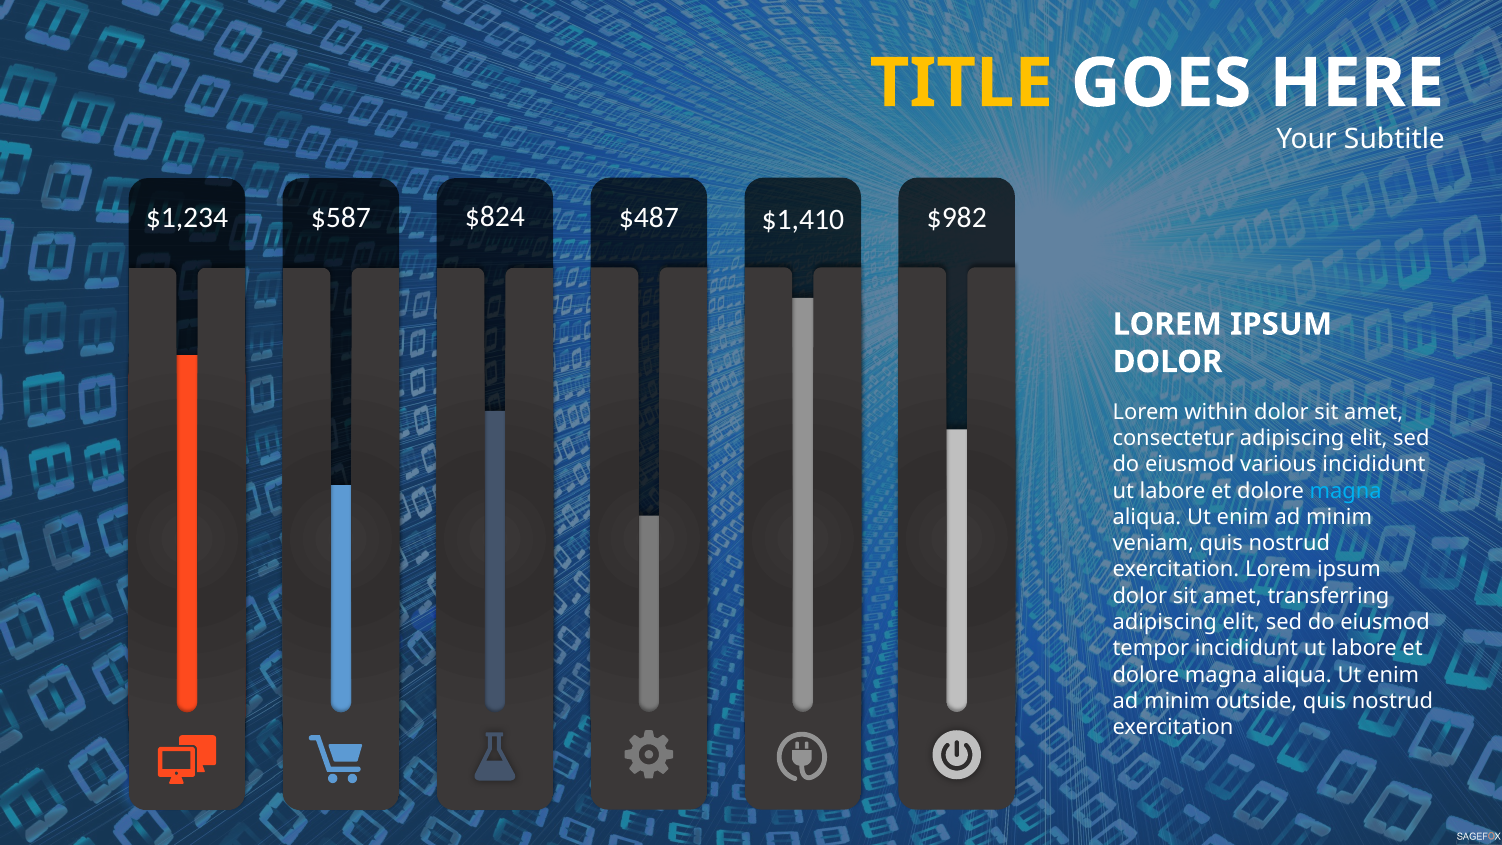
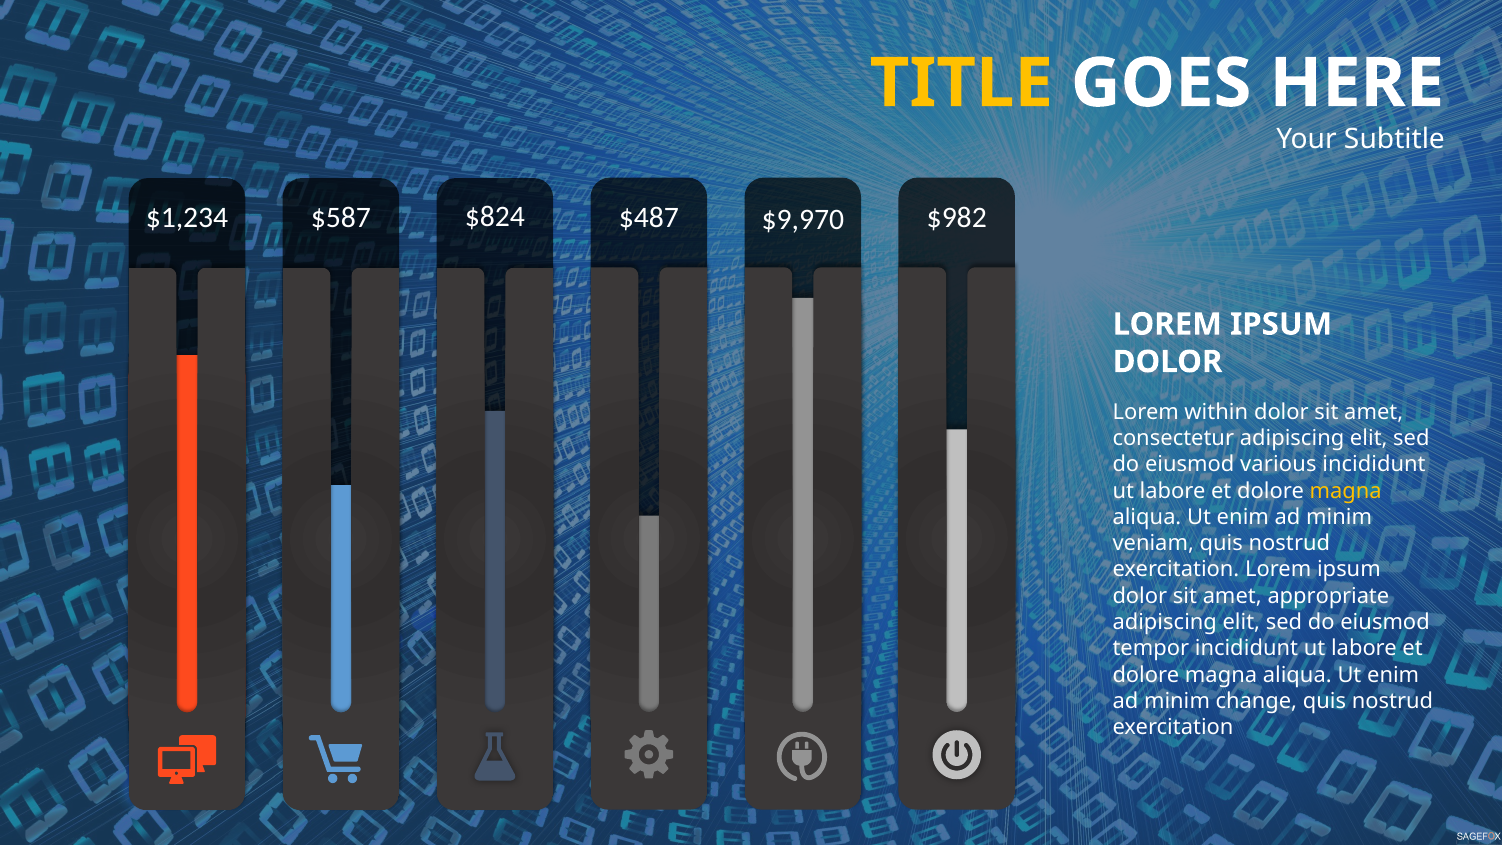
$1,410: $1,410 -> $9,970 (803, 219)
magna colour: light blue -> yellow (1346, 491)
transferring: transferring -> appropriate (1328, 596)
outside: outside -> change (1256, 701)
